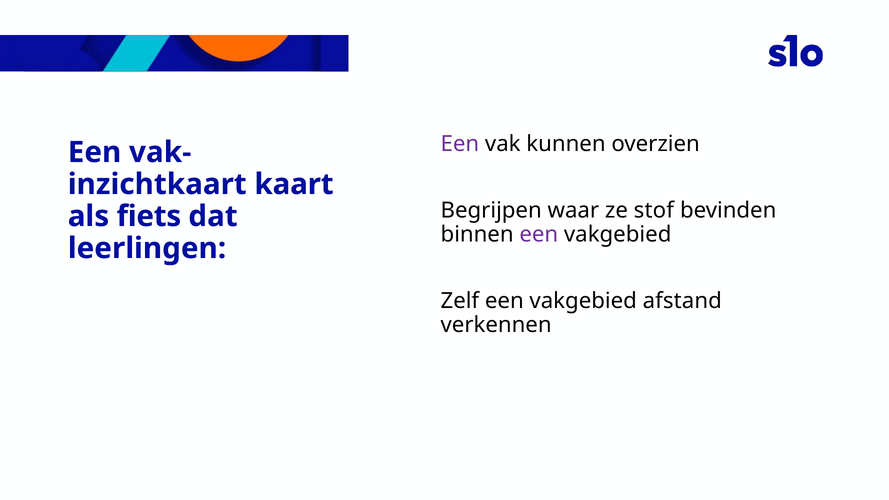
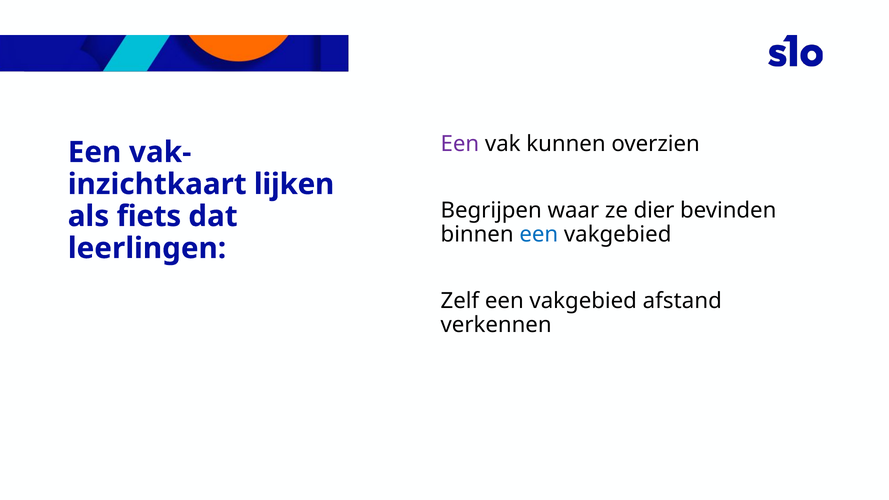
kaart: kaart -> lijken (294, 184)
stof: stof -> dier (654, 210)
een colour: purple -> blue (539, 234)
